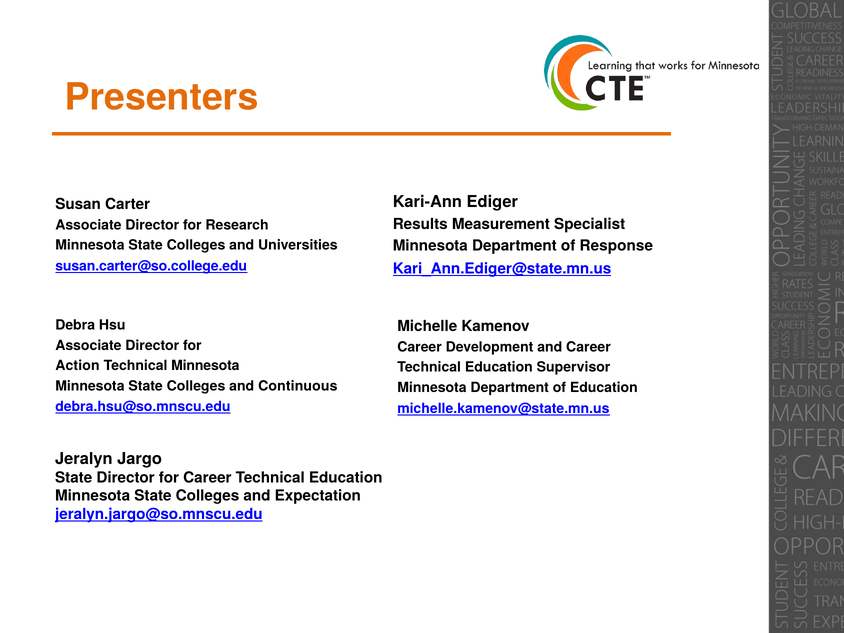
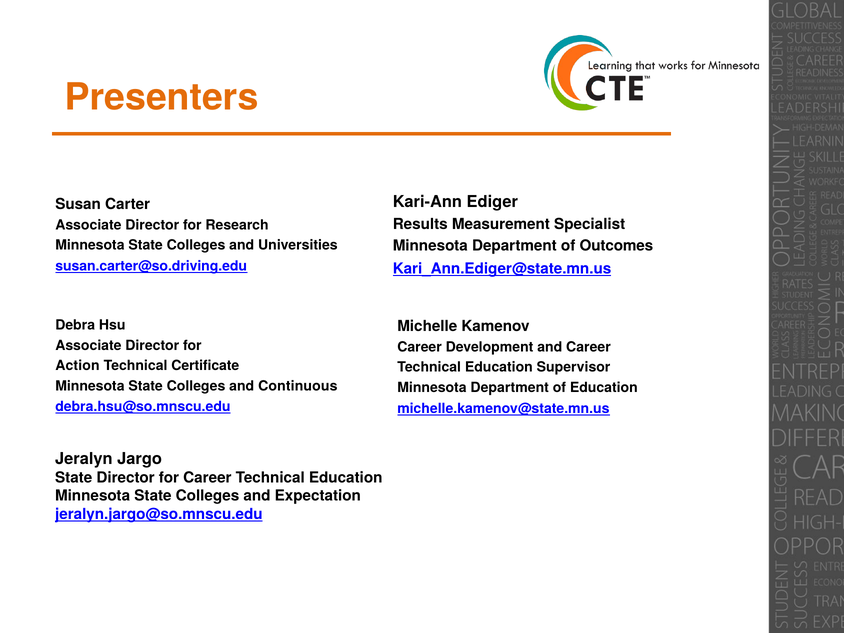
Response: Response -> Outcomes (616, 246)
susan.carter@so.college.edu: susan.carter@so.college.edu -> susan.carter@so.driving.edu (151, 266)
Technical Minnesota: Minnesota -> Certificate (205, 366)
